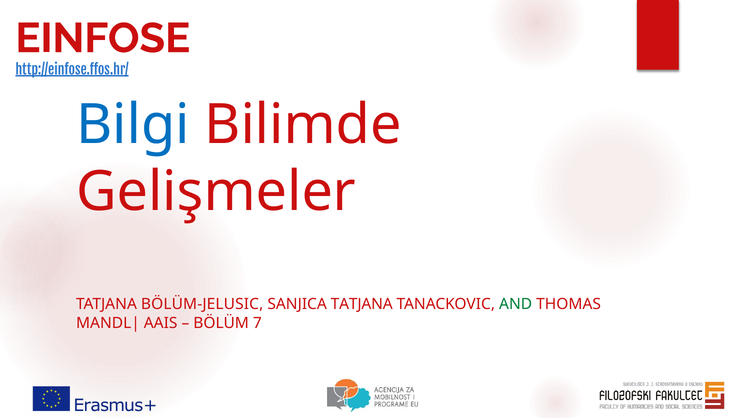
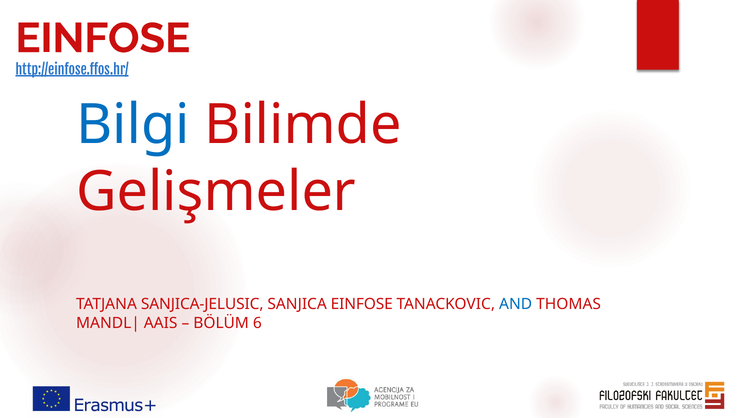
BÖLÜM-JELUSIC: BÖLÜM-JELUSIC -> SANJICA-JELUSIC (202, 305)
SANJICA TATJANA: TATJANA -> EINFOSE (362, 305)
AND colour: green -> blue (516, 305)
7: 7 -> 6 (257, 323)
